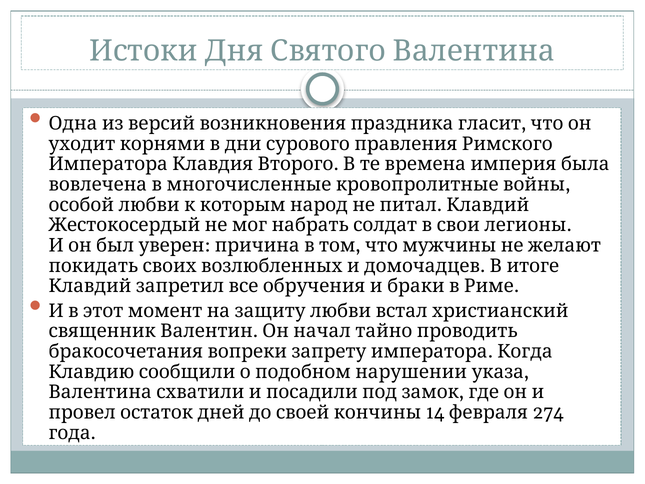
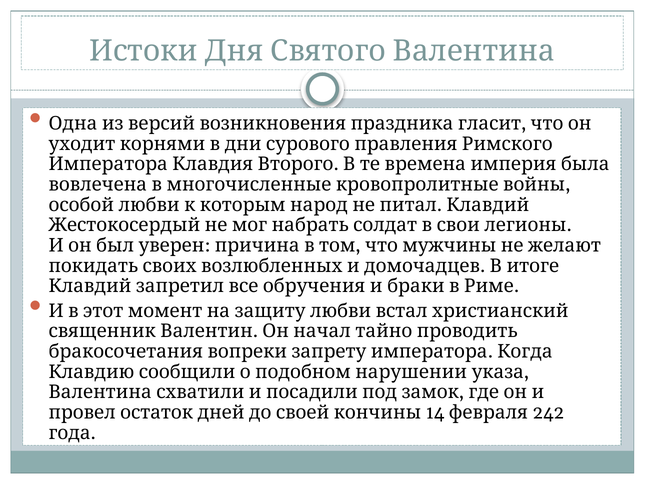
274: 274 -> 242 (548, 412)
